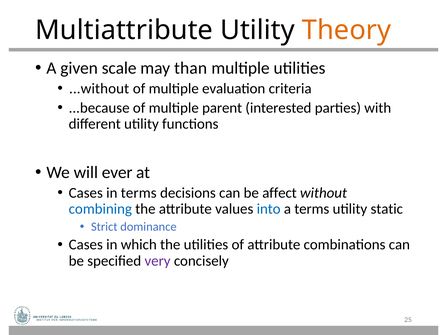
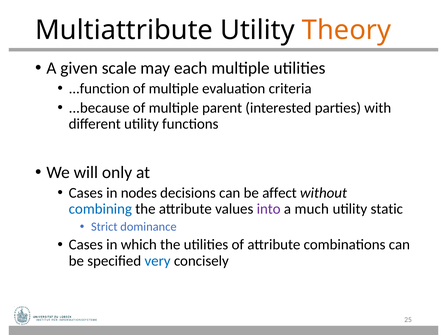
than: than -> each (191, 68)
...without: ...without -> ...function (99, 89)
ever: ever -> only (117, 173)
in terms: terms -> nodes (139, 193)
into colour: blue -> purple (269, 209)
a terms: terms -> much (312, 209)
very colour: purple -> blue (158, 261)
